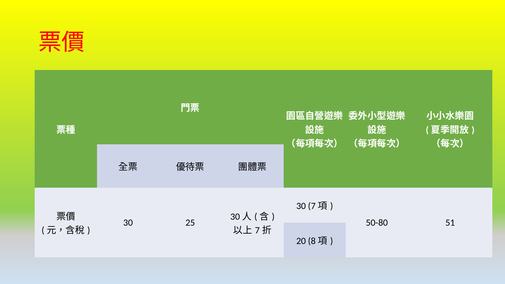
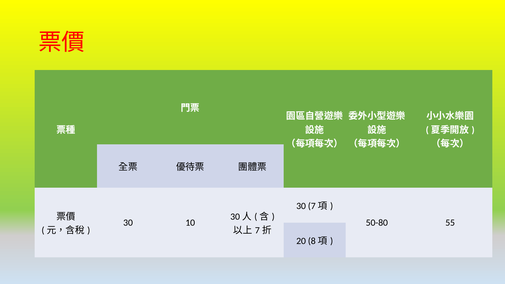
25: 25 -> 10 (190, 223)
51: 51 -> 55 (450, 223)
